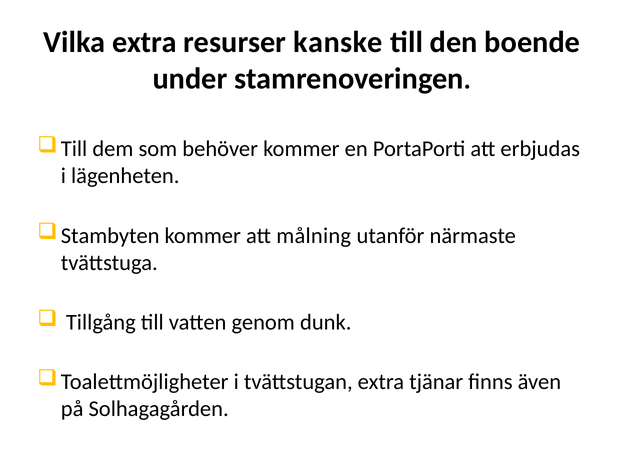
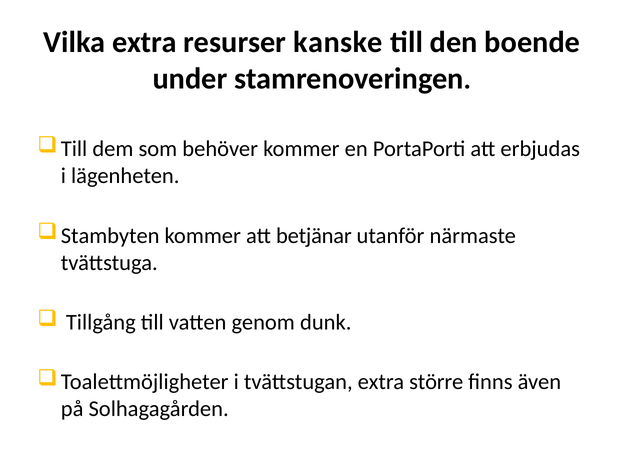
målning: målning -> betjänar (314, 236)
tjänar: tjänar -> större (436, 382)
